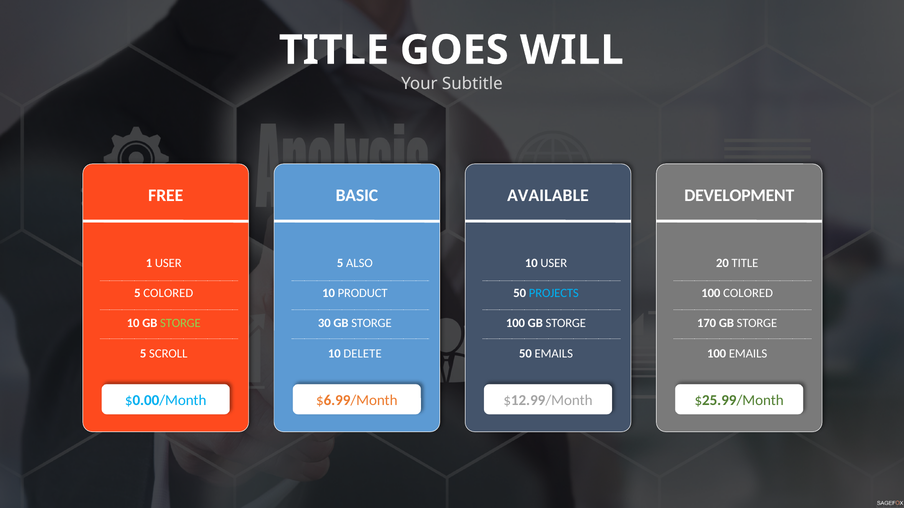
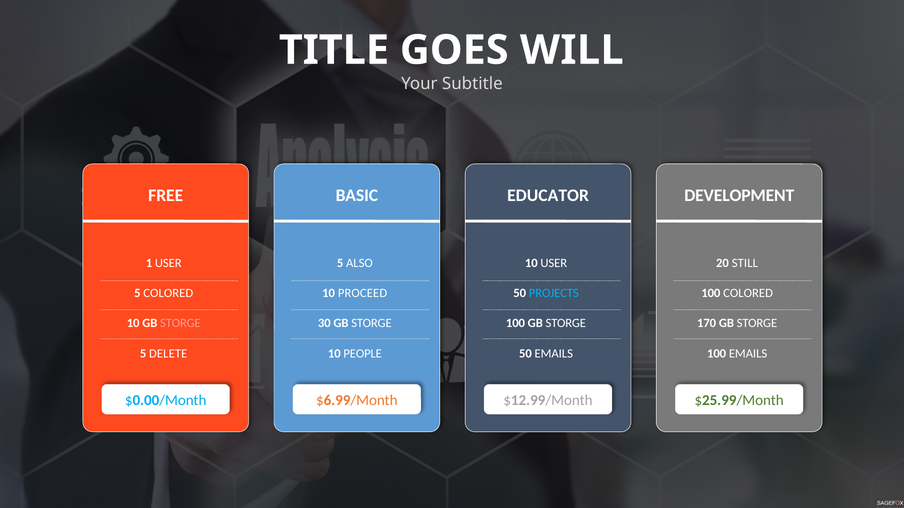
AVAILABLE: AVAILABLE -> EDUCATOR (548, 195)
20 TITLE: TITLE -> STILL (745, 263)
PRODUCT: PRODUCT -> PROCEED (363, 293)
STORGE colour: light green -> pink (180, 324)
SCROLL: SCROLL -> DELETE (168, 354)
DELETE: DELETE -> PEOPLE (363, 354)
